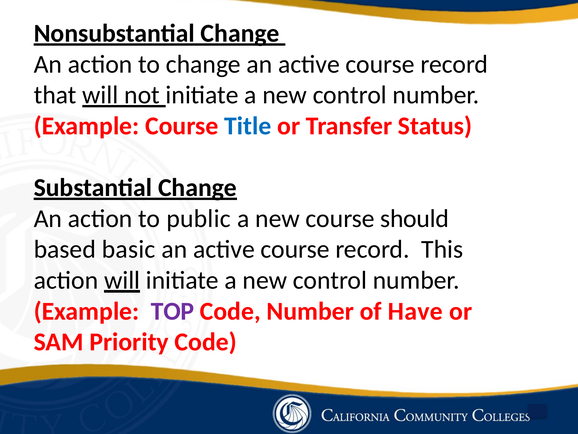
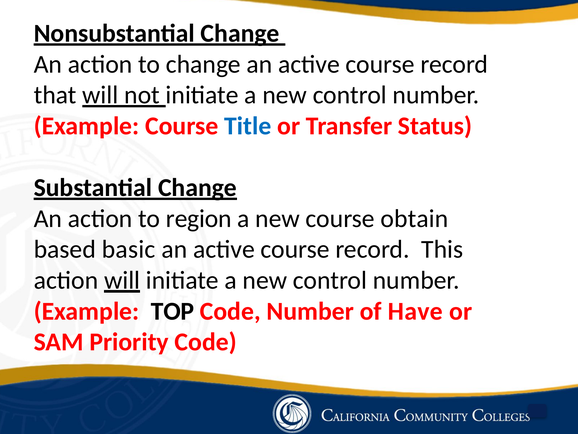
public: public -> region (199, 218)
should: should -> obtain (414, 218)
TOP colour: purple -> black (173, 311)
